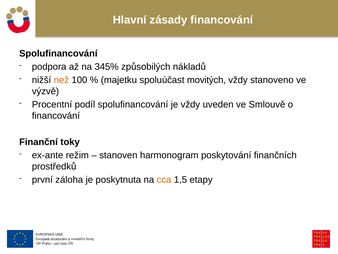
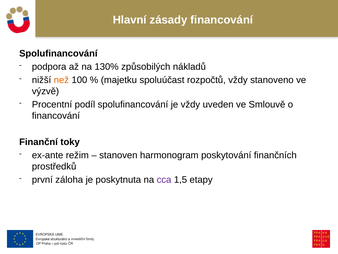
345%: 345% -> 130% (107, 67)
movitých: movitých -> rozpočtů (206, 80)
cca colour: orange -> purple (164, 179)
